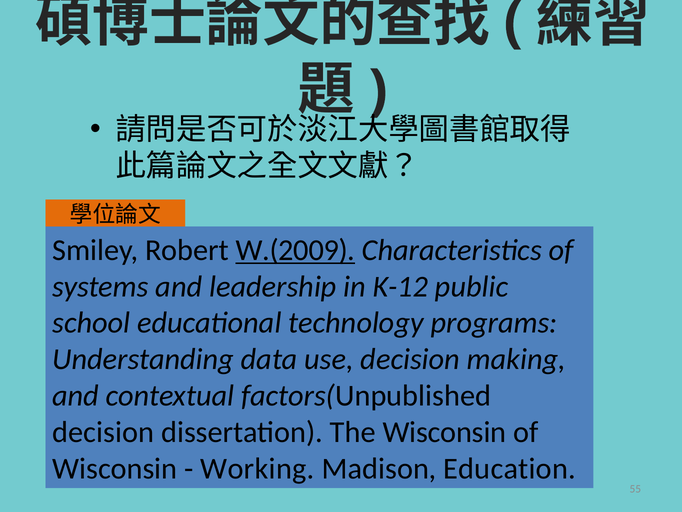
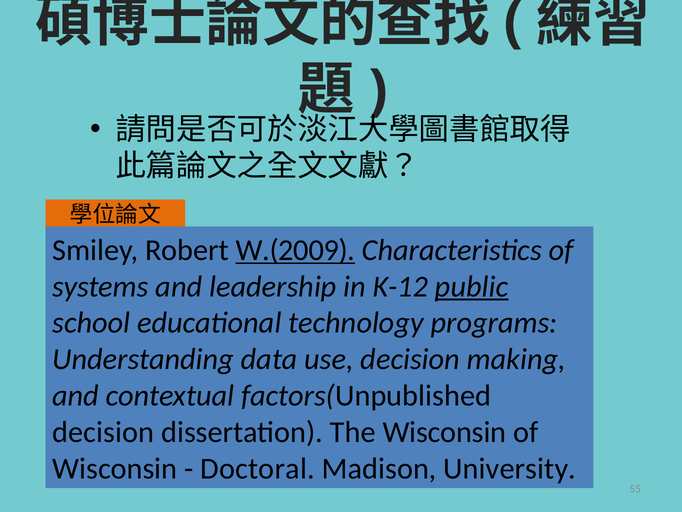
public underline: none -> present (472, 286)
Working: Working -> Doctoral (258, 468)
Education: Education -> University (510, 468)
